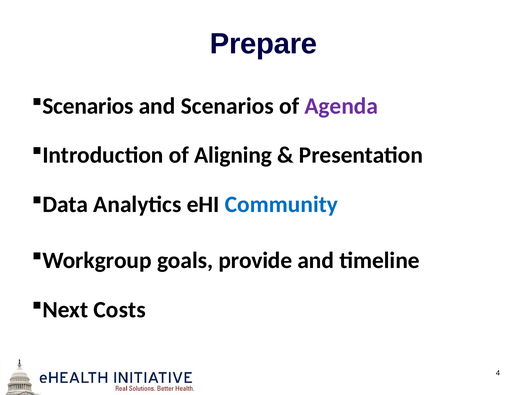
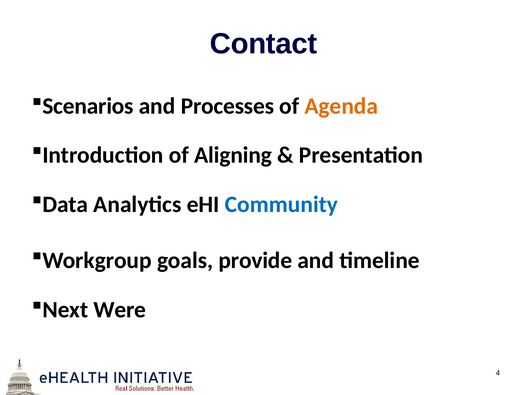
Prepare: Prepare -> Contact (264, 44)
and Scenarios: Scenarios -> Processes (227, 106)
Agenda colour: purple -> orange (341, 106)
Costs: Costs -> Were (120, 310)
